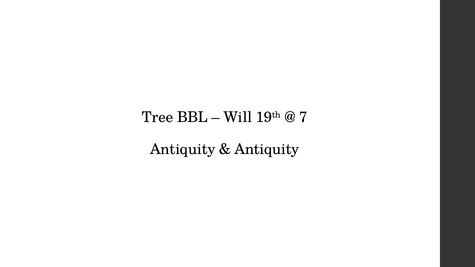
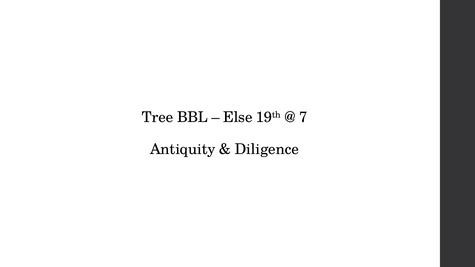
Will: Will -> Else (238, 117)
Antiquity: Antiquity -> Diligence (267, 150)
